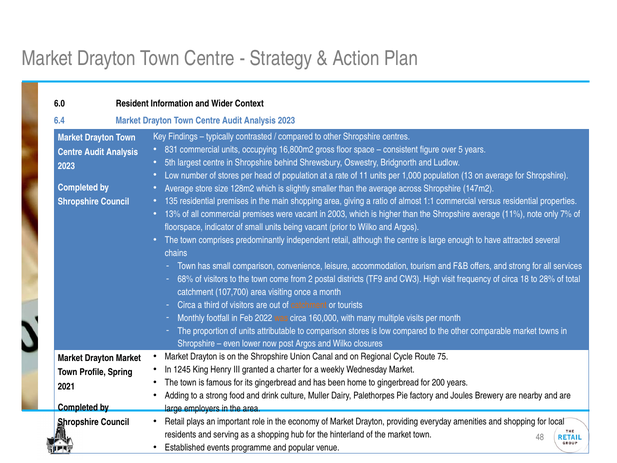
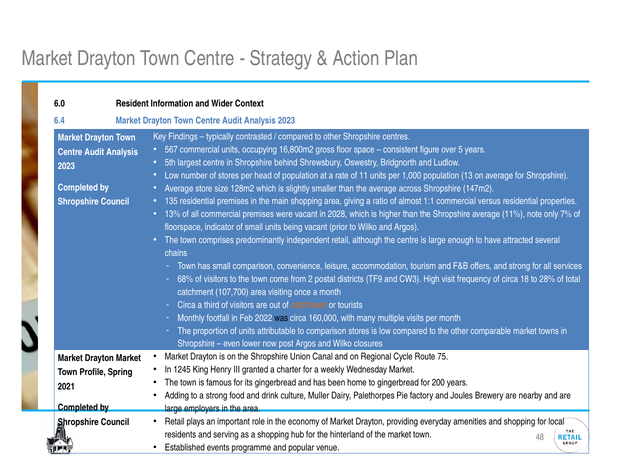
831: 831 -> 567 (171, 149)
2003: 2003 -> 2028 (338, 214)
was colour: orange -> black (281, 318)
